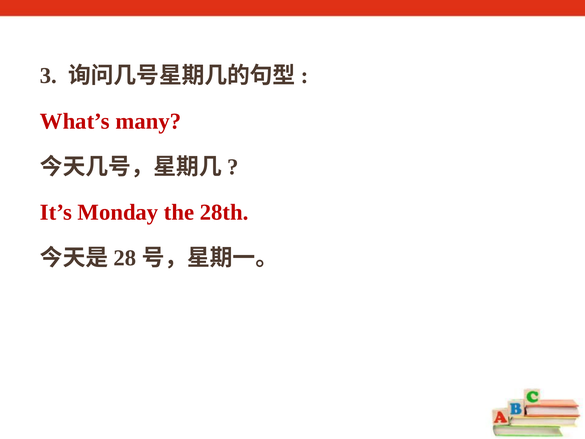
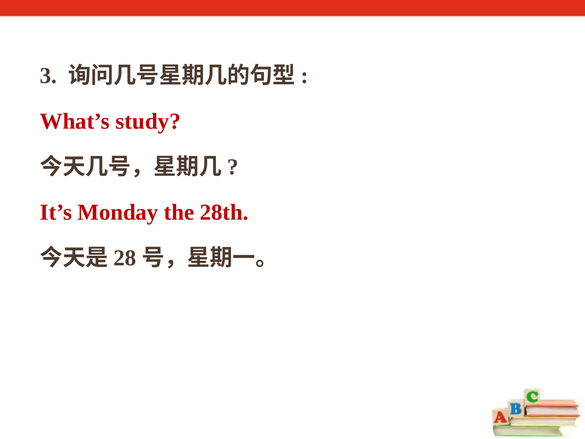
many: many -> study (148, 121)
